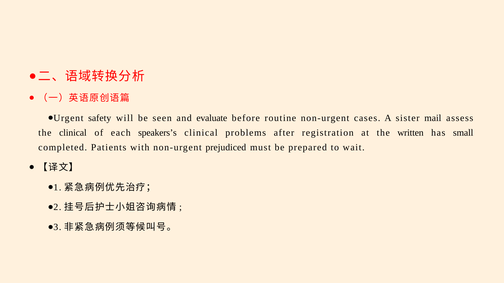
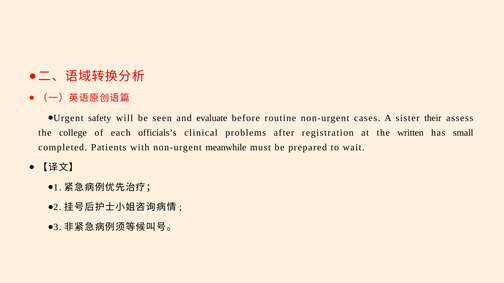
mail: mail -> their (433, 118)
the clinical: clinical -> college (73, 133)
speakers’s: speakers’s -> officials’s (157, 133)
prejudiced: prejudiced -> meanwhile (226, 148)
